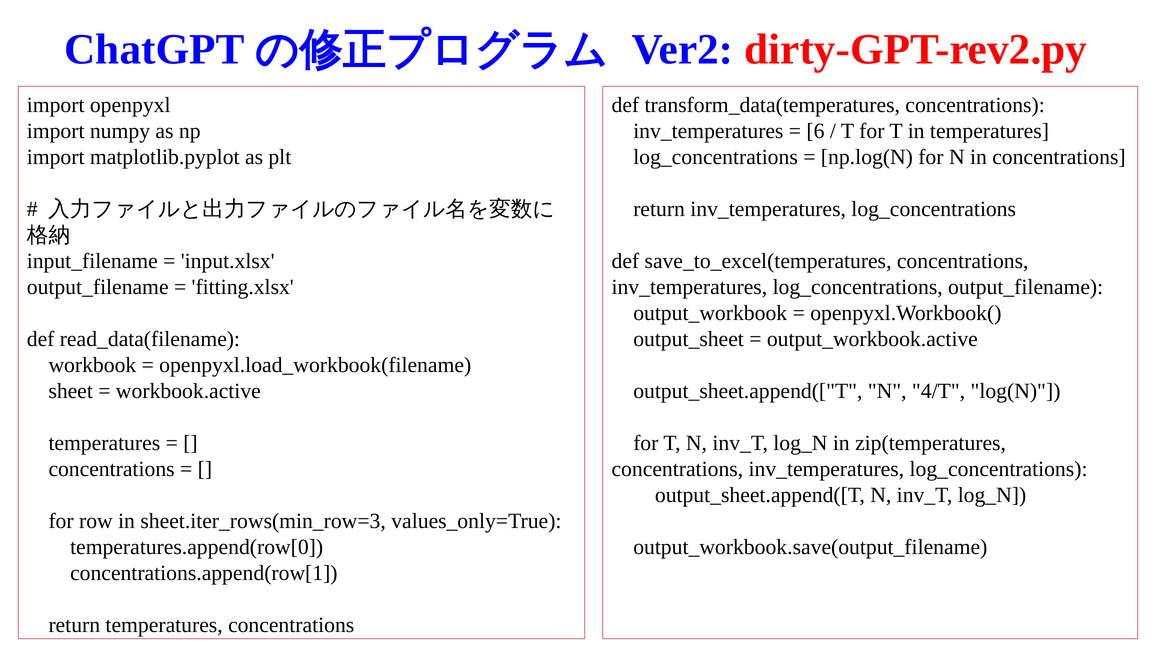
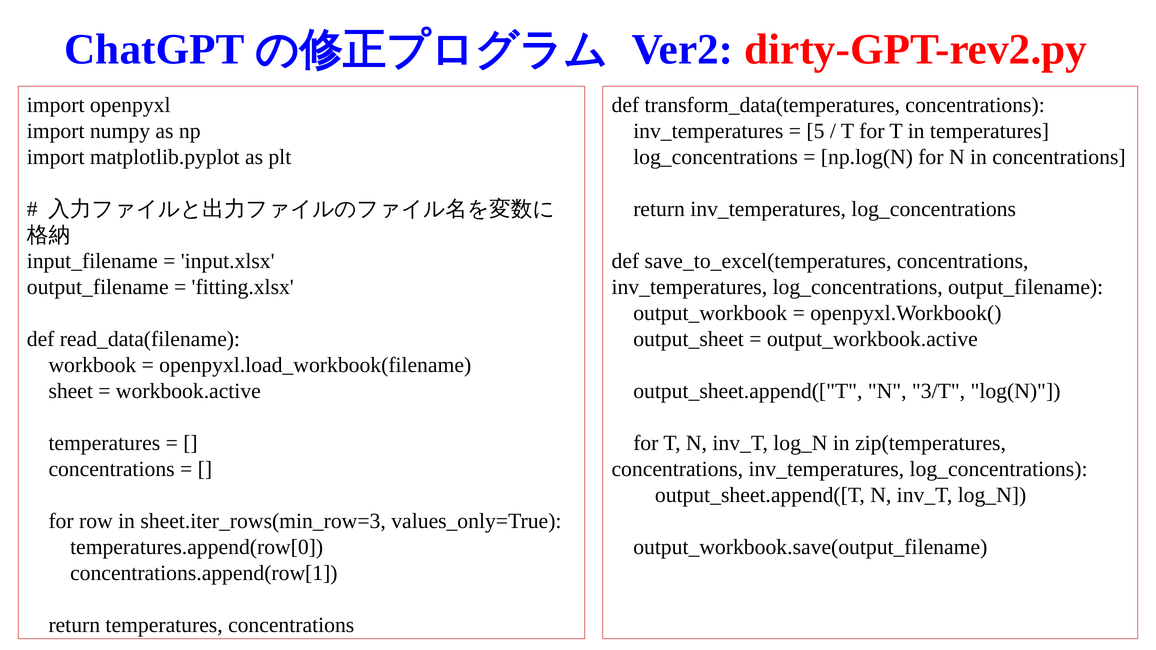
6: 6 -> 5 (815, 131)
4/T: 4/T -> 3/T (939, 391)
